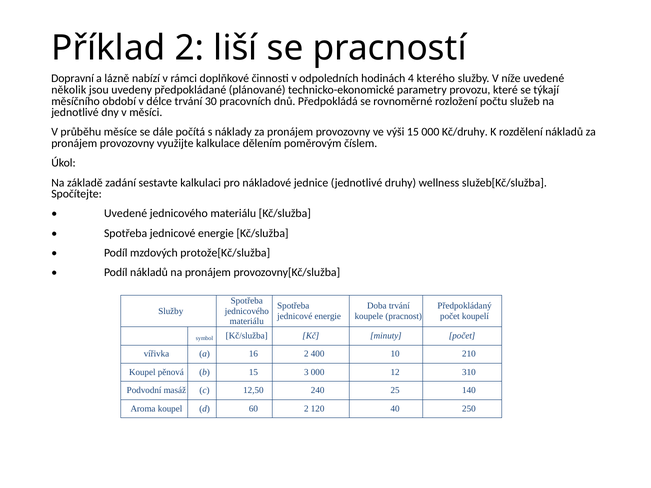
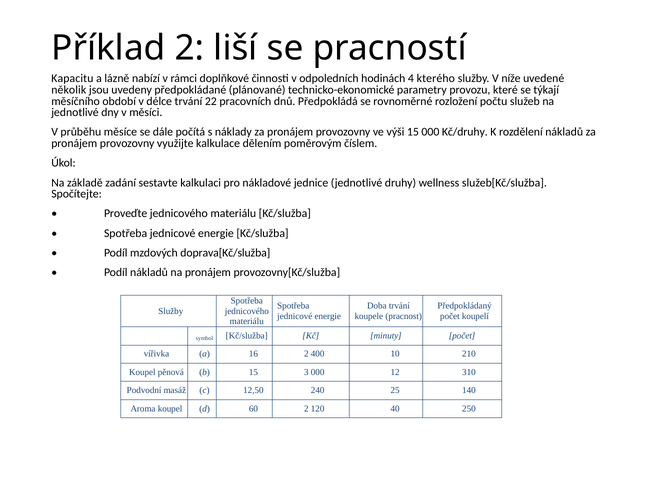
Dopravní: Dopravní -> Kapacitu (72, 78)
30: 30 -> 22 (211, 101)
Uvedené: Uvedené -> Proveďte (126, 214)
protože[Kč/služba: protože[Kč/služba -> doprava[Kč/služba (225, 253)
